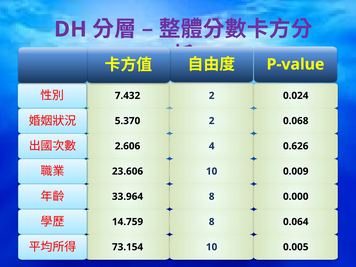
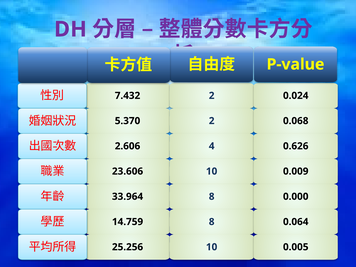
73.154: 73.154 -> 25.256 (128, 247)
